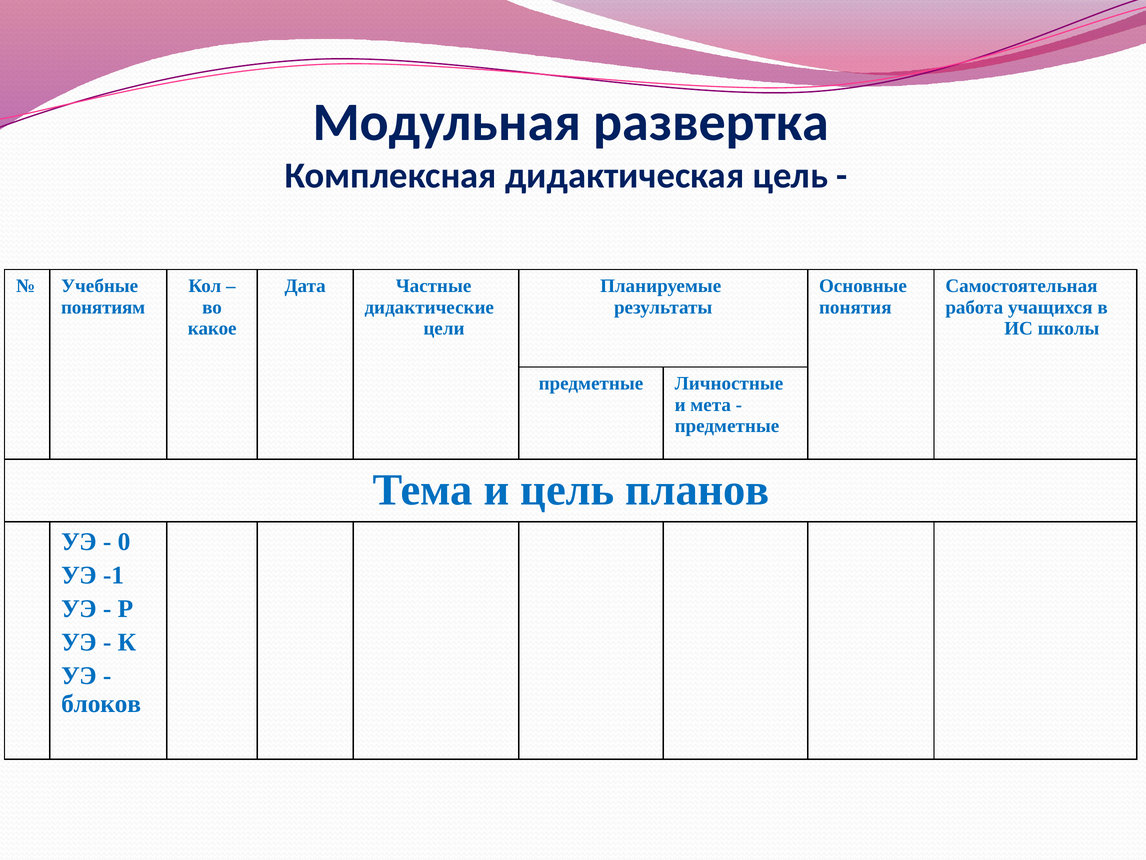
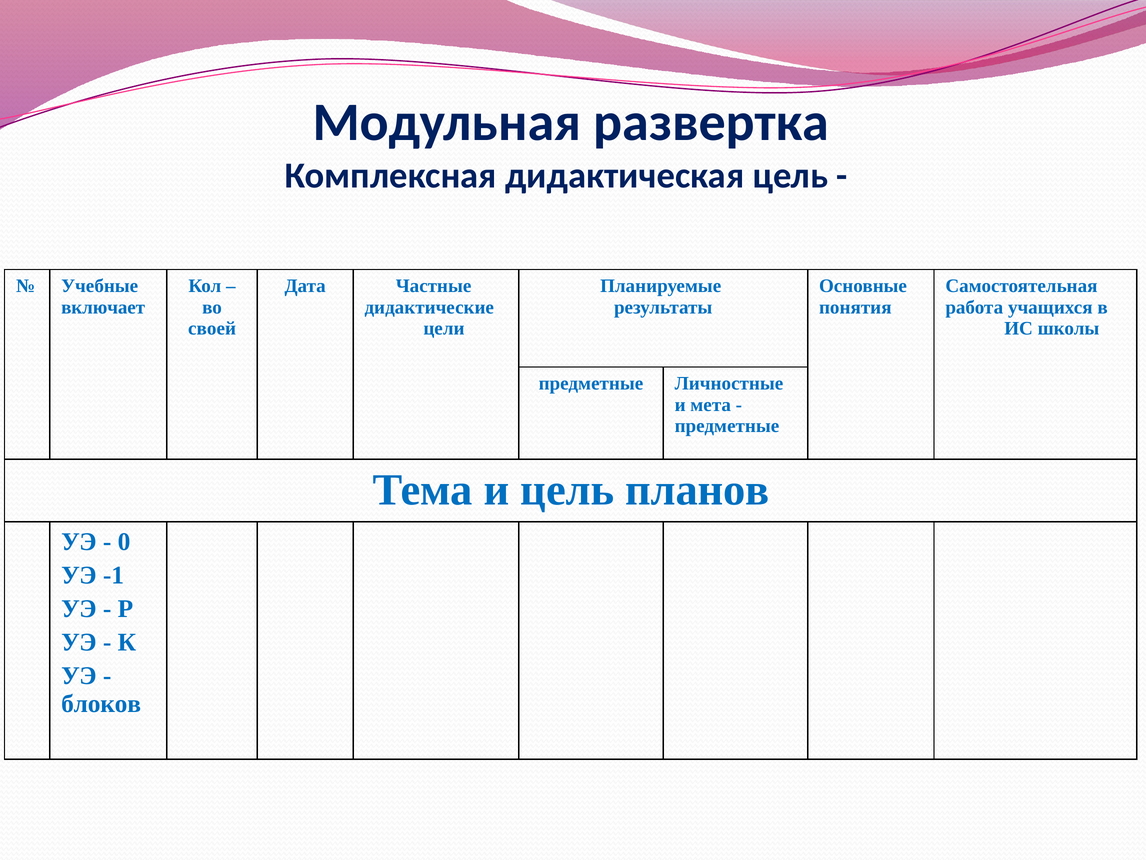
понятиям: понятиям -> включает (103, 307)
какое: какое -> своей (212, 328)
